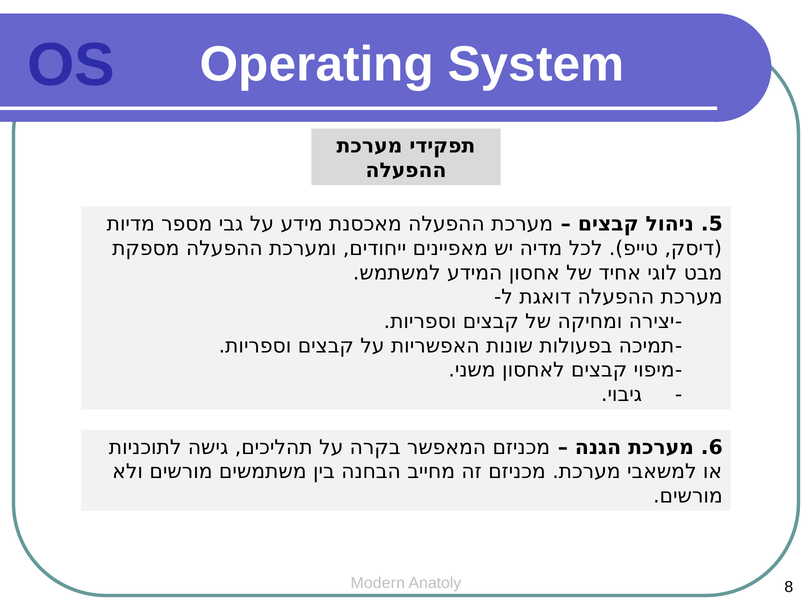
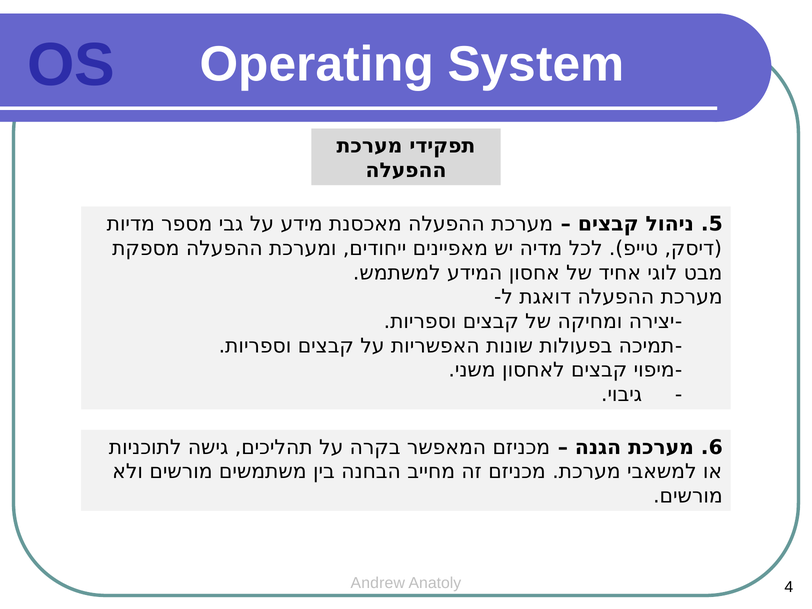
Modern: Modern -> Andrew (378, 583)
8: 8 -> 4 (789, 587)
